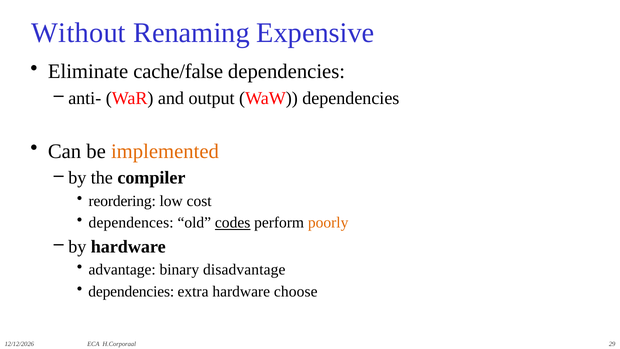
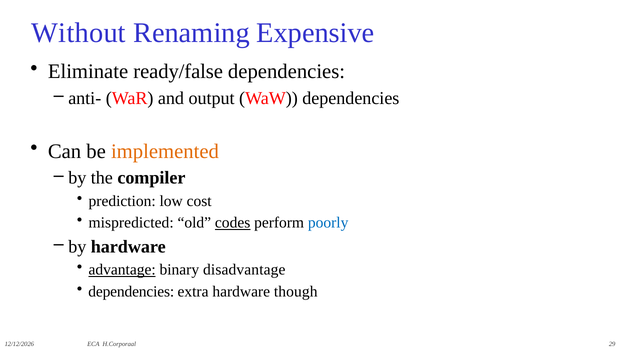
cache/false: cache/false -> ready/false (178, 72)
reordering: reordering -> prediction (122, 201)
dependences: dependences -> mispredicted (131, 223)
poorly colour: orange -> blue (328, 223)
advantage underline: none -> present (122, 270)
choose: choose -> though (296, 291)
